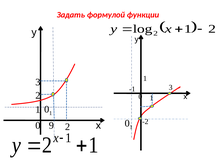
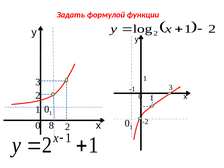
9: 9 -> 8 (51, 125)
